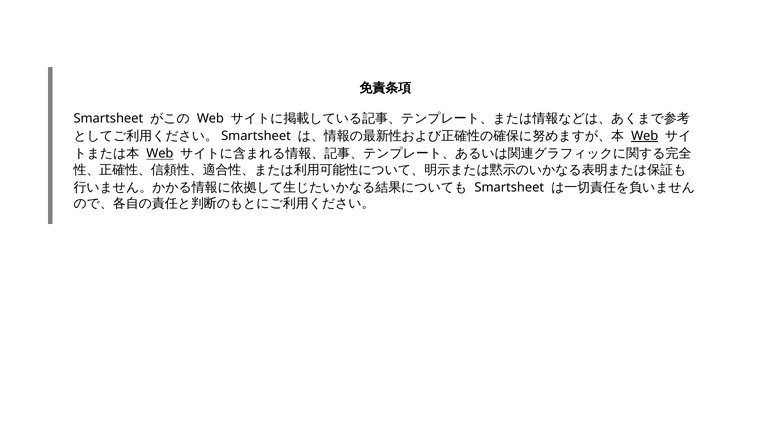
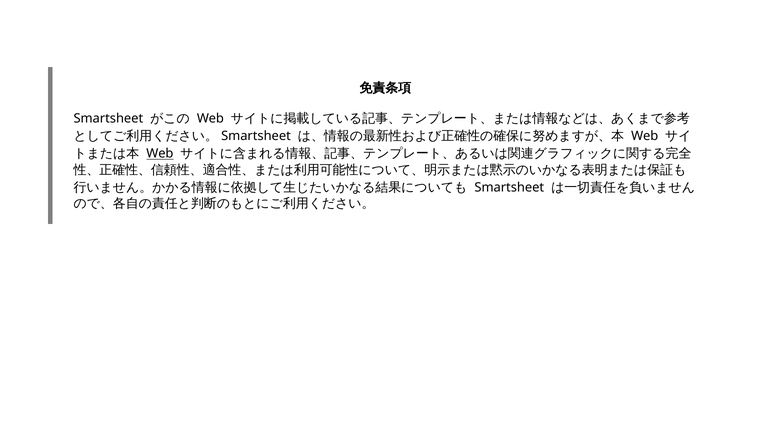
Web underline: present -> none (645, 136)
